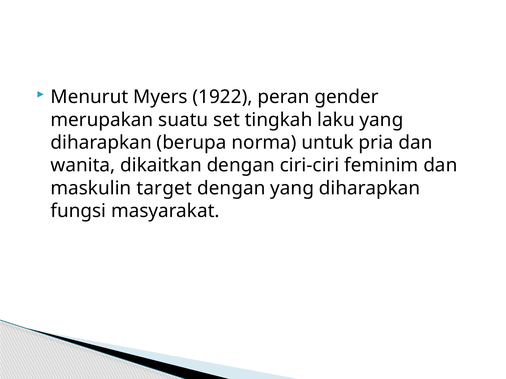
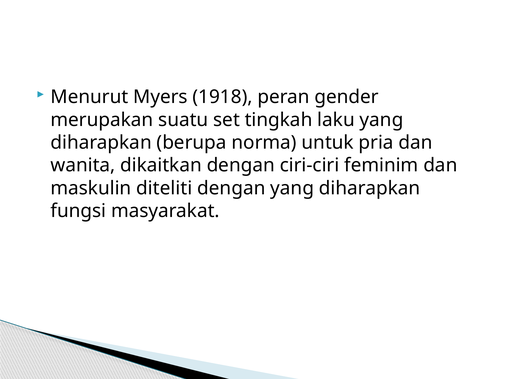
1922: 1922 -> 1918 (223, 97)
target: target -> diteliti (164, 188)
